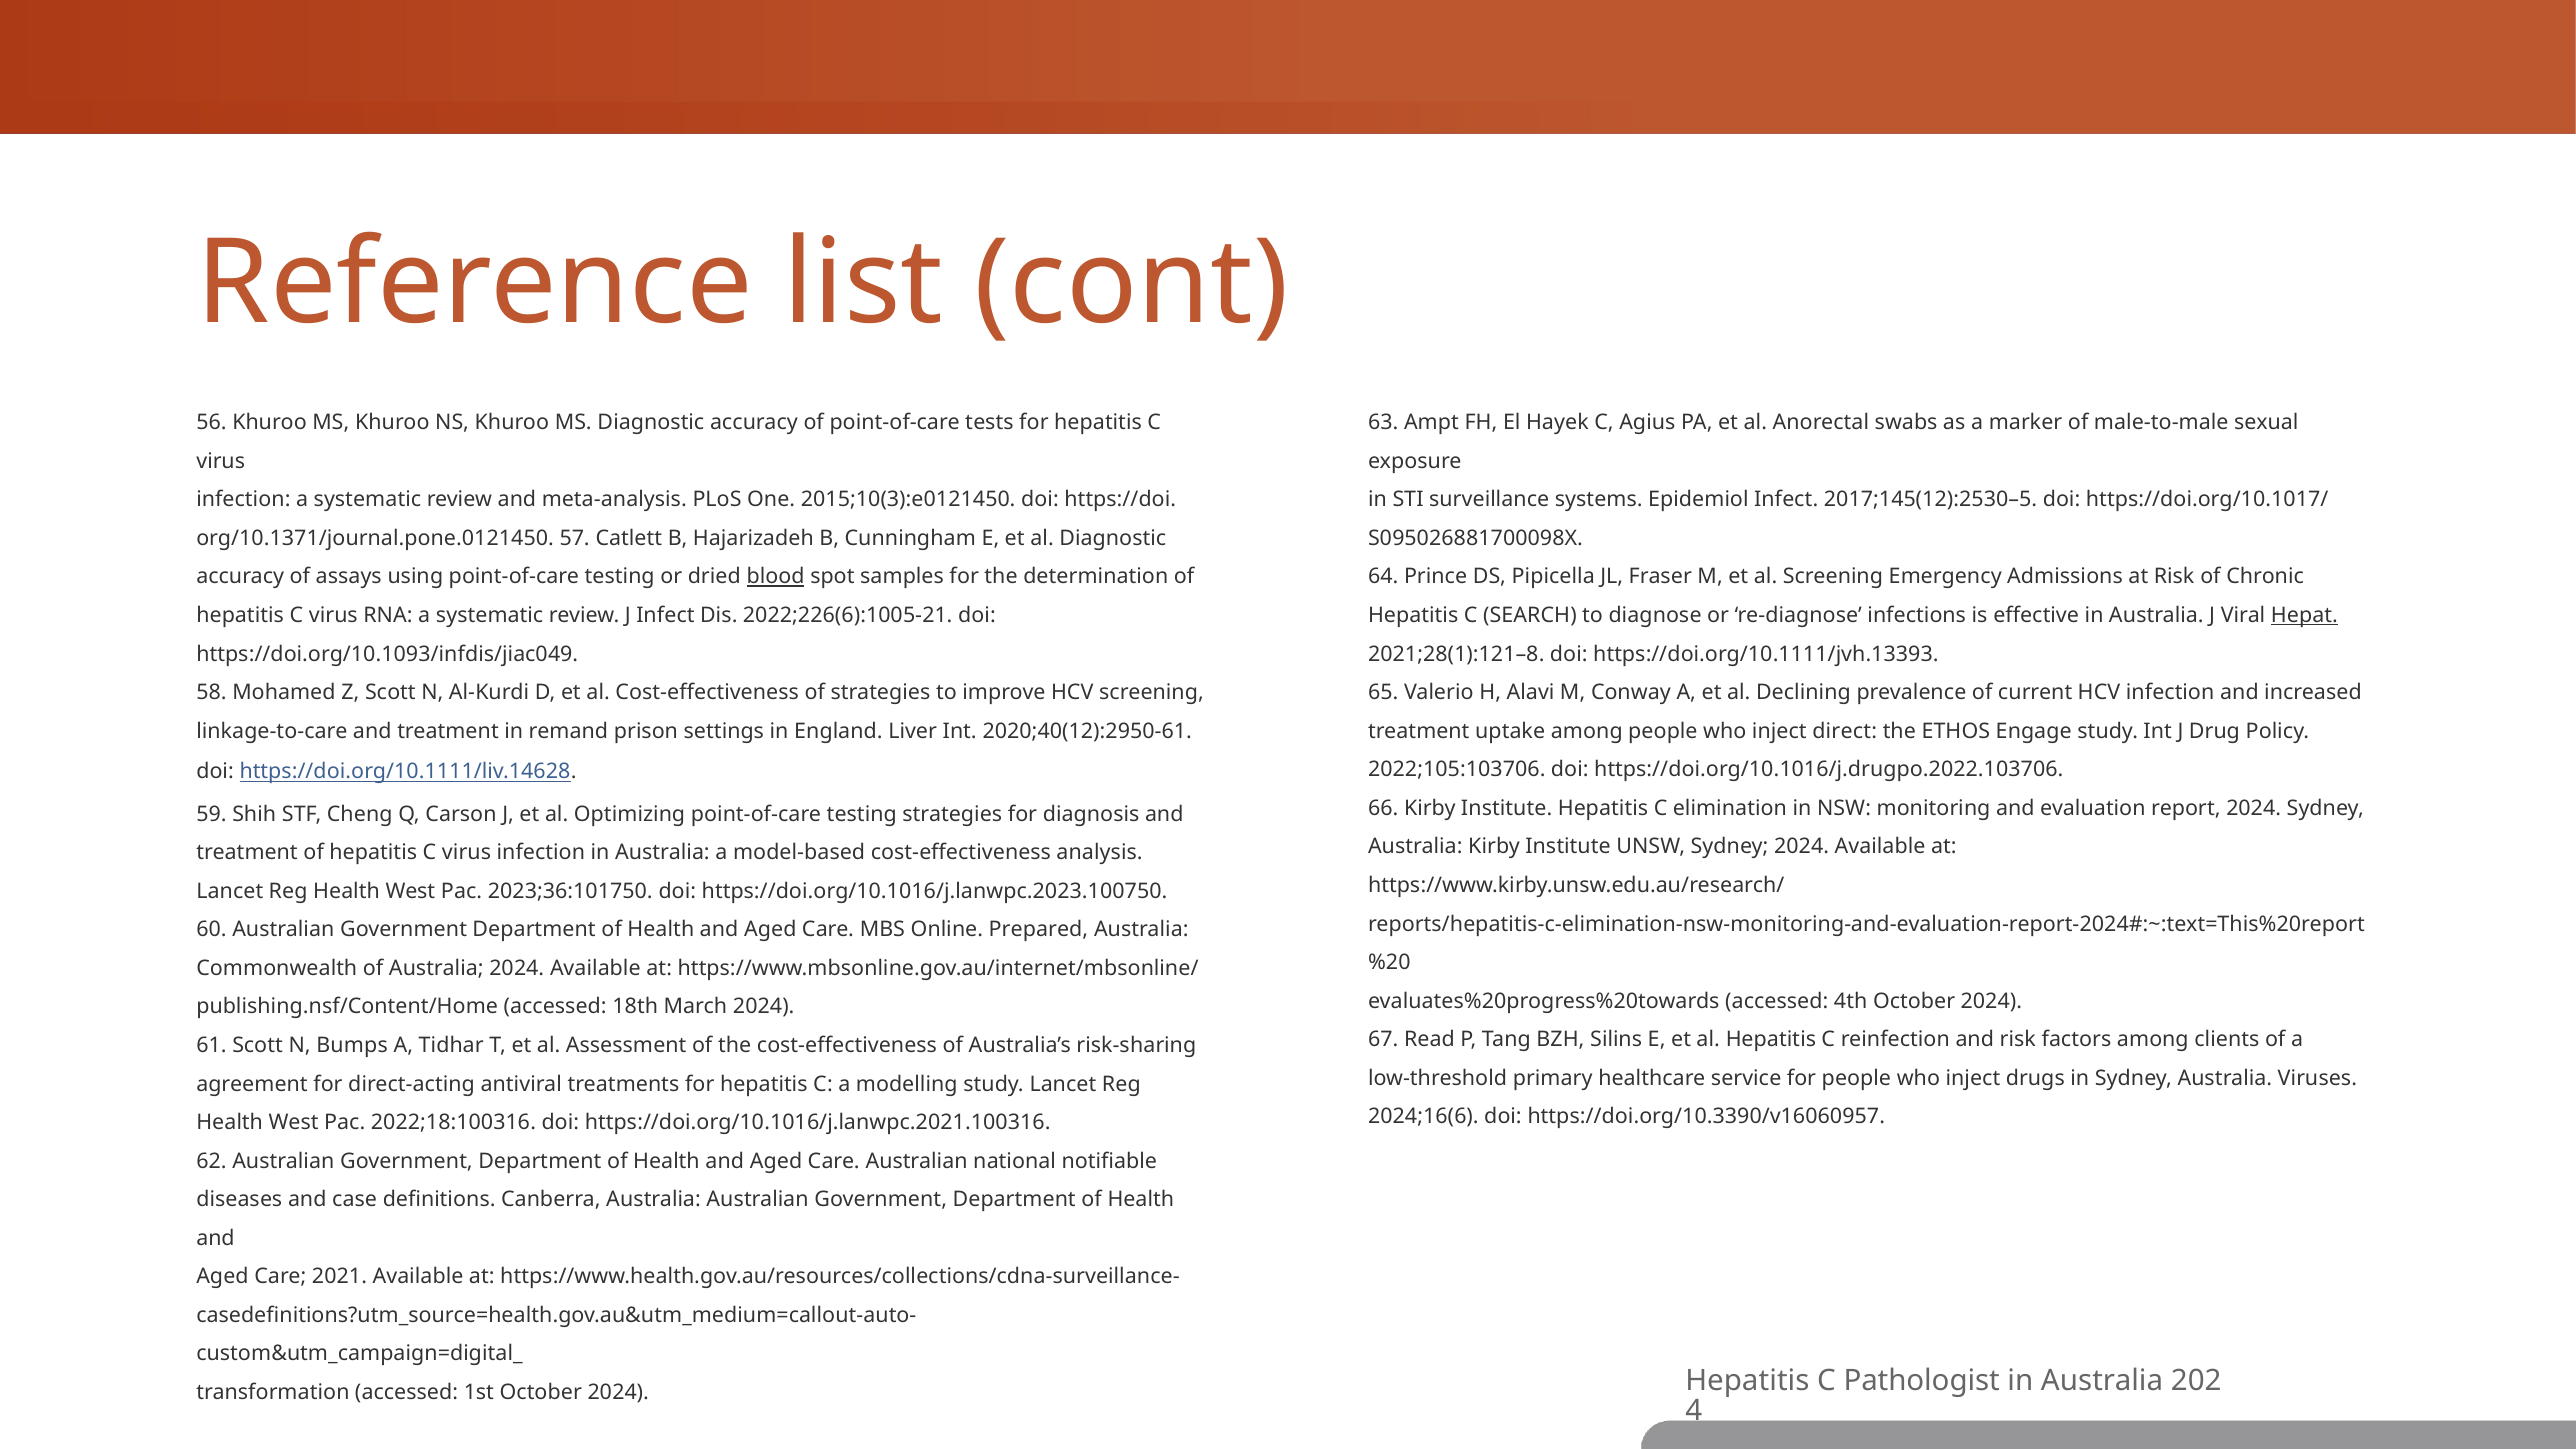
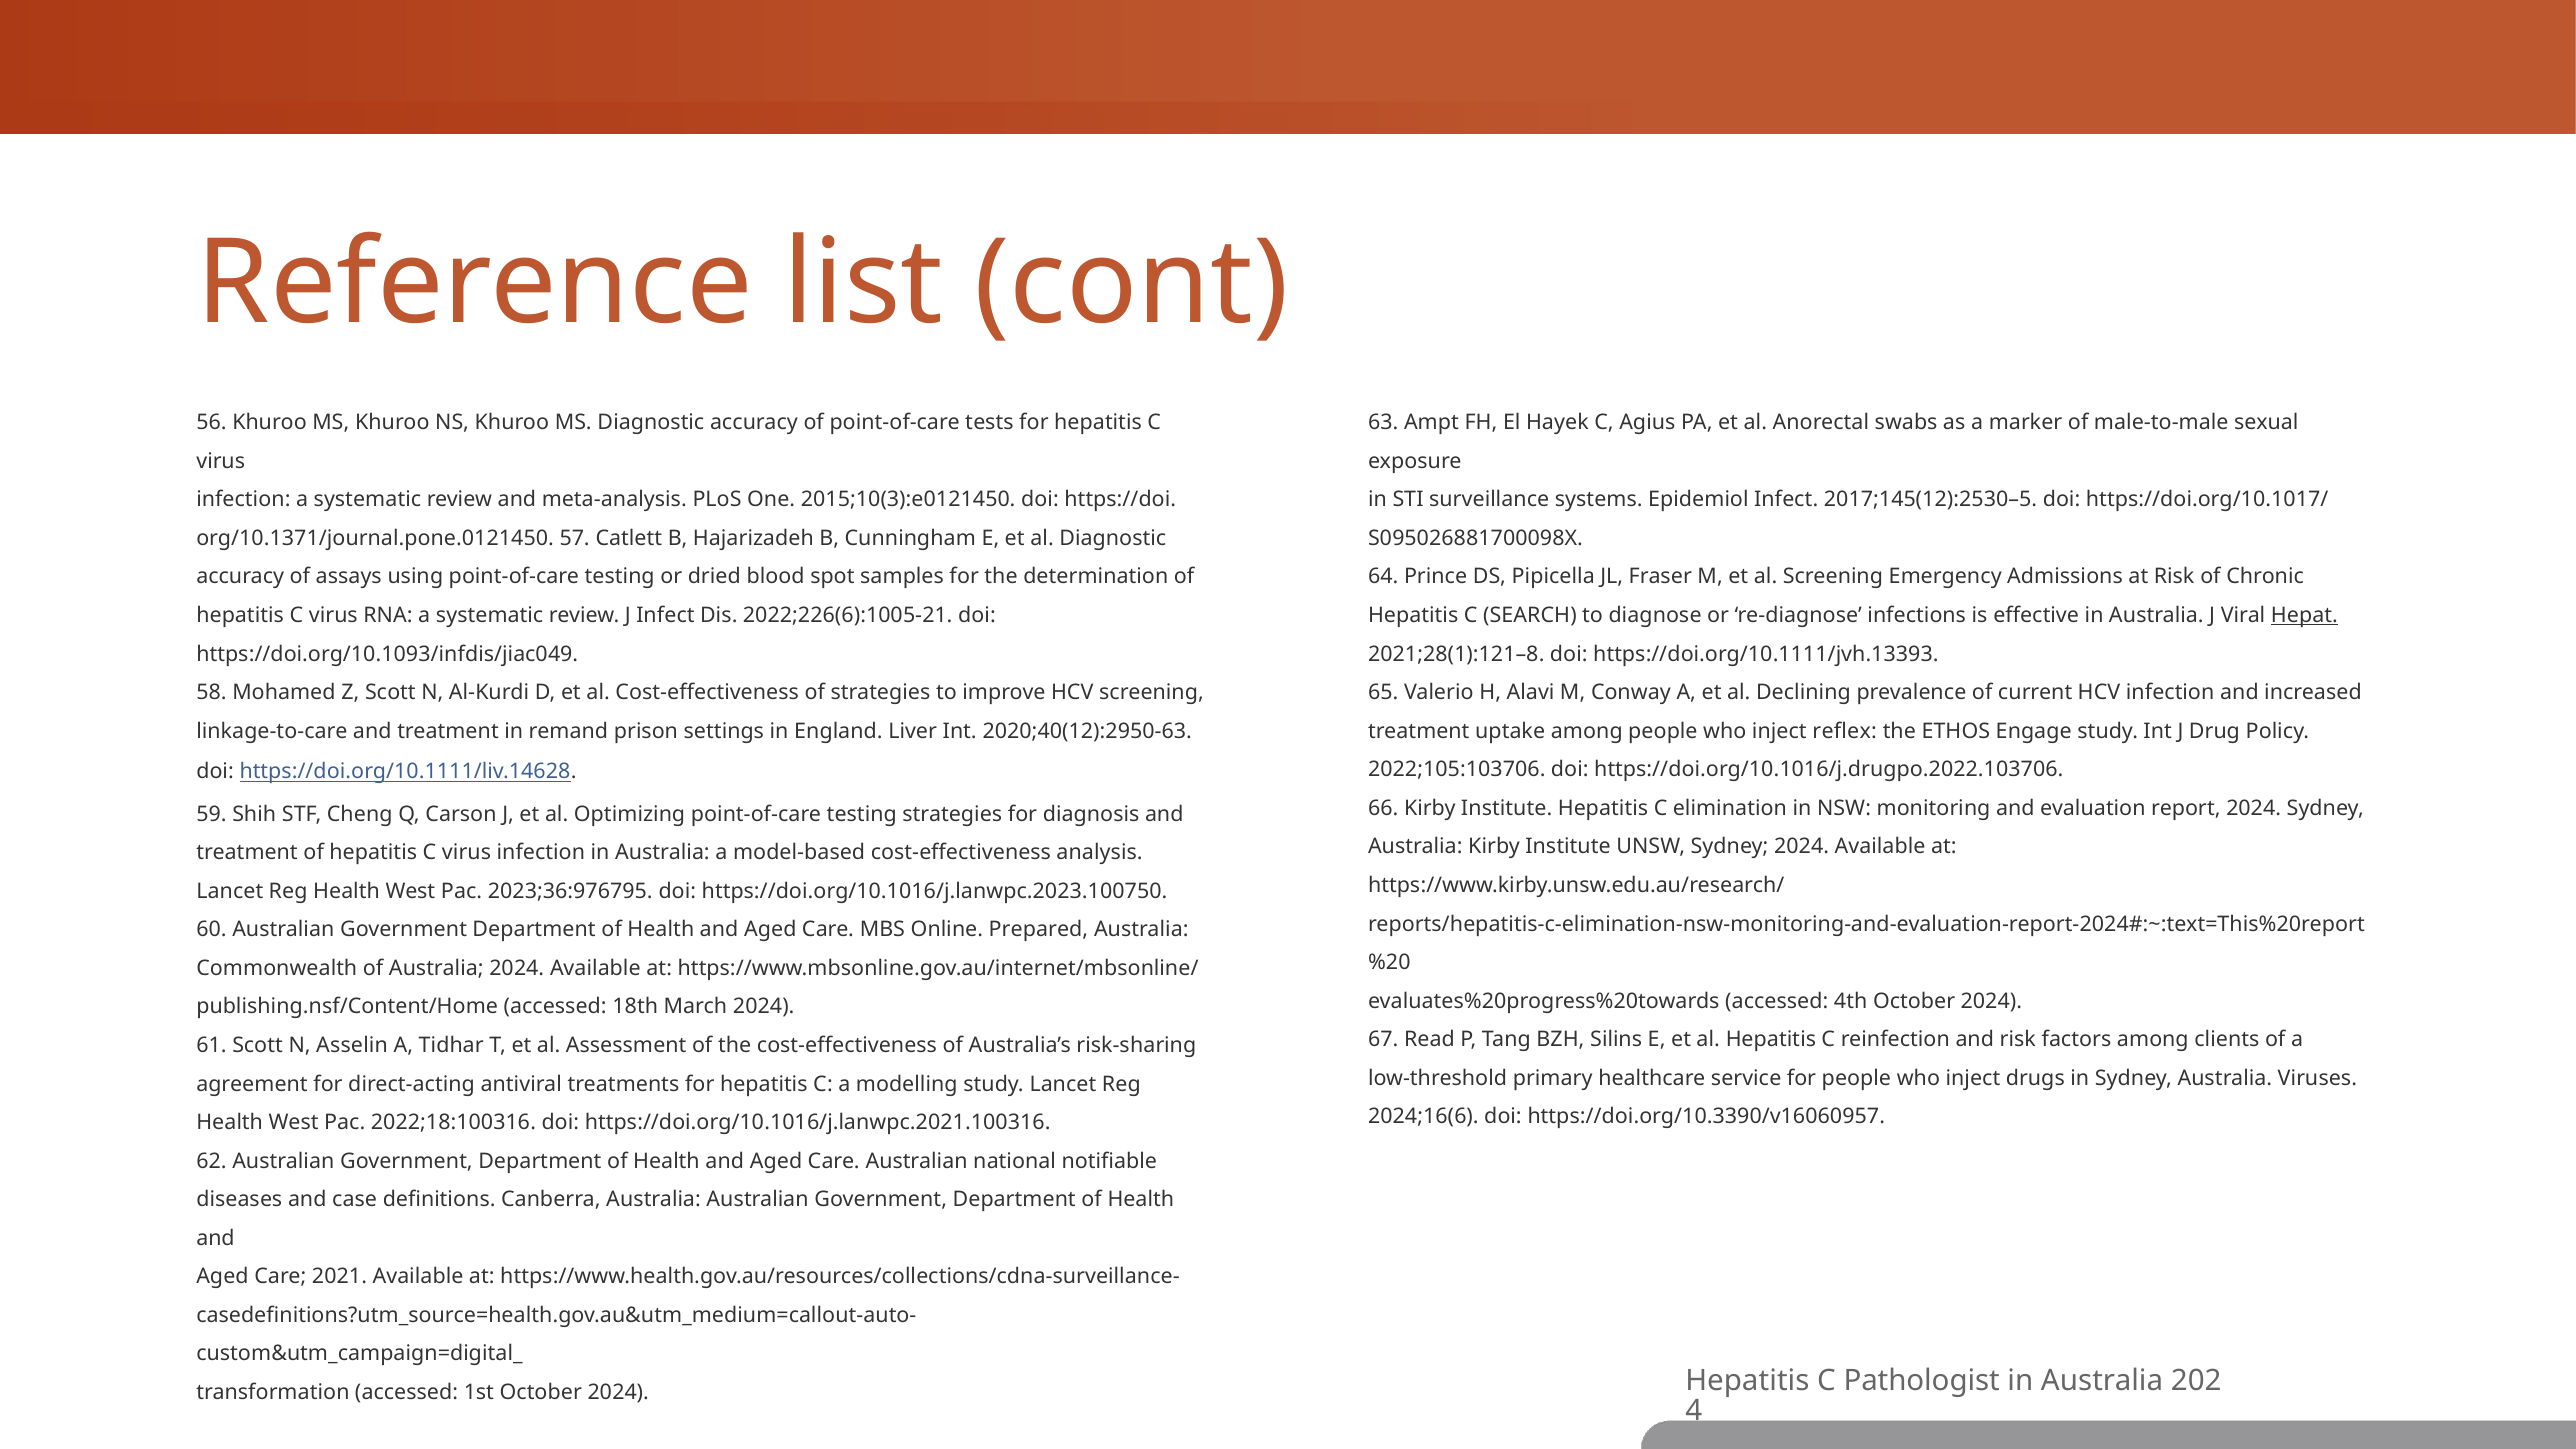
blood underline: present -> none (776, 577)
2020;40(12):2950‑61: 2020;40(12):2950‑61 -> 2020;40(12):2950‑63 (1087, 731)
direct: direct -> reflex (1845, 731)
2023;36:101750: 2023;36:101750 -> 2023;36:976795 (570, 891)
Bumps: Bumps -> Asselin (352, 1045)
